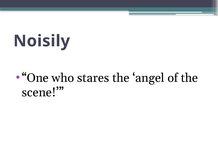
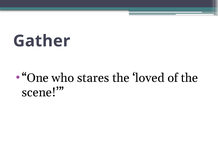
Noisily: Noisily -> Gather (42, 41)
angel: angel -> loved (148, 78)
